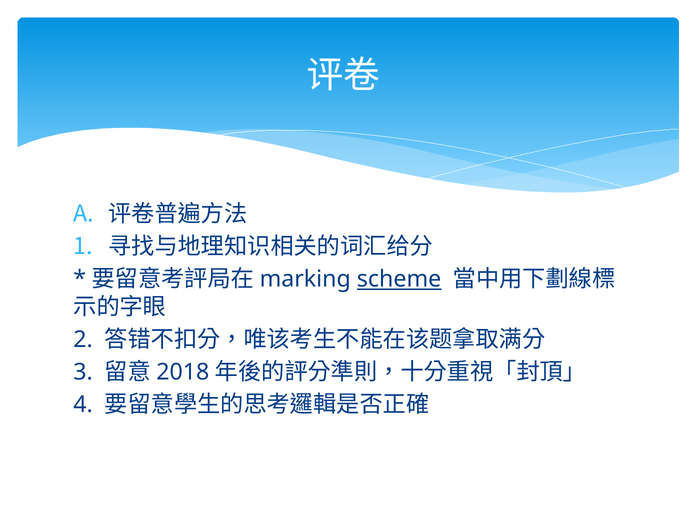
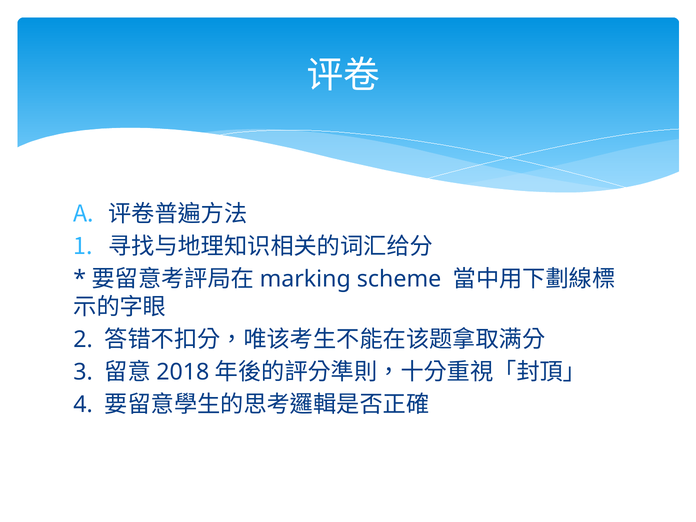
scheme underline: present -> none (399, 279)
